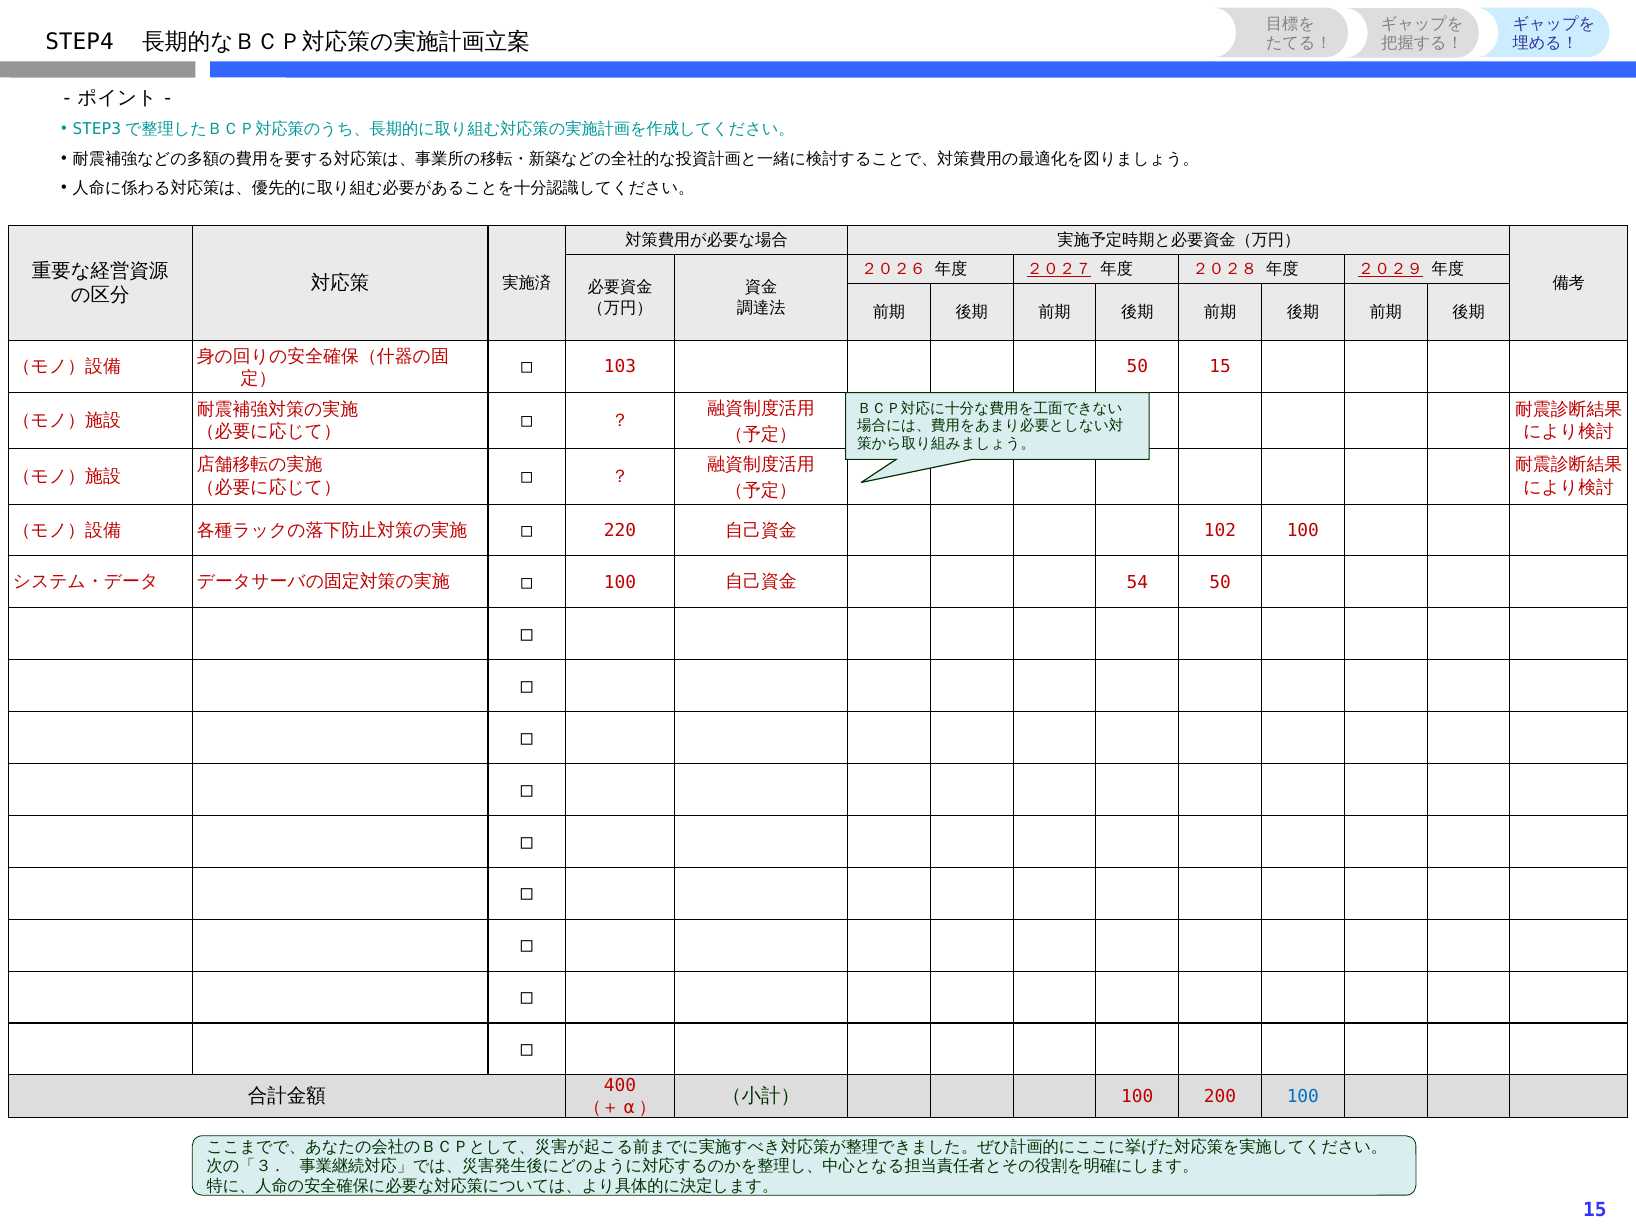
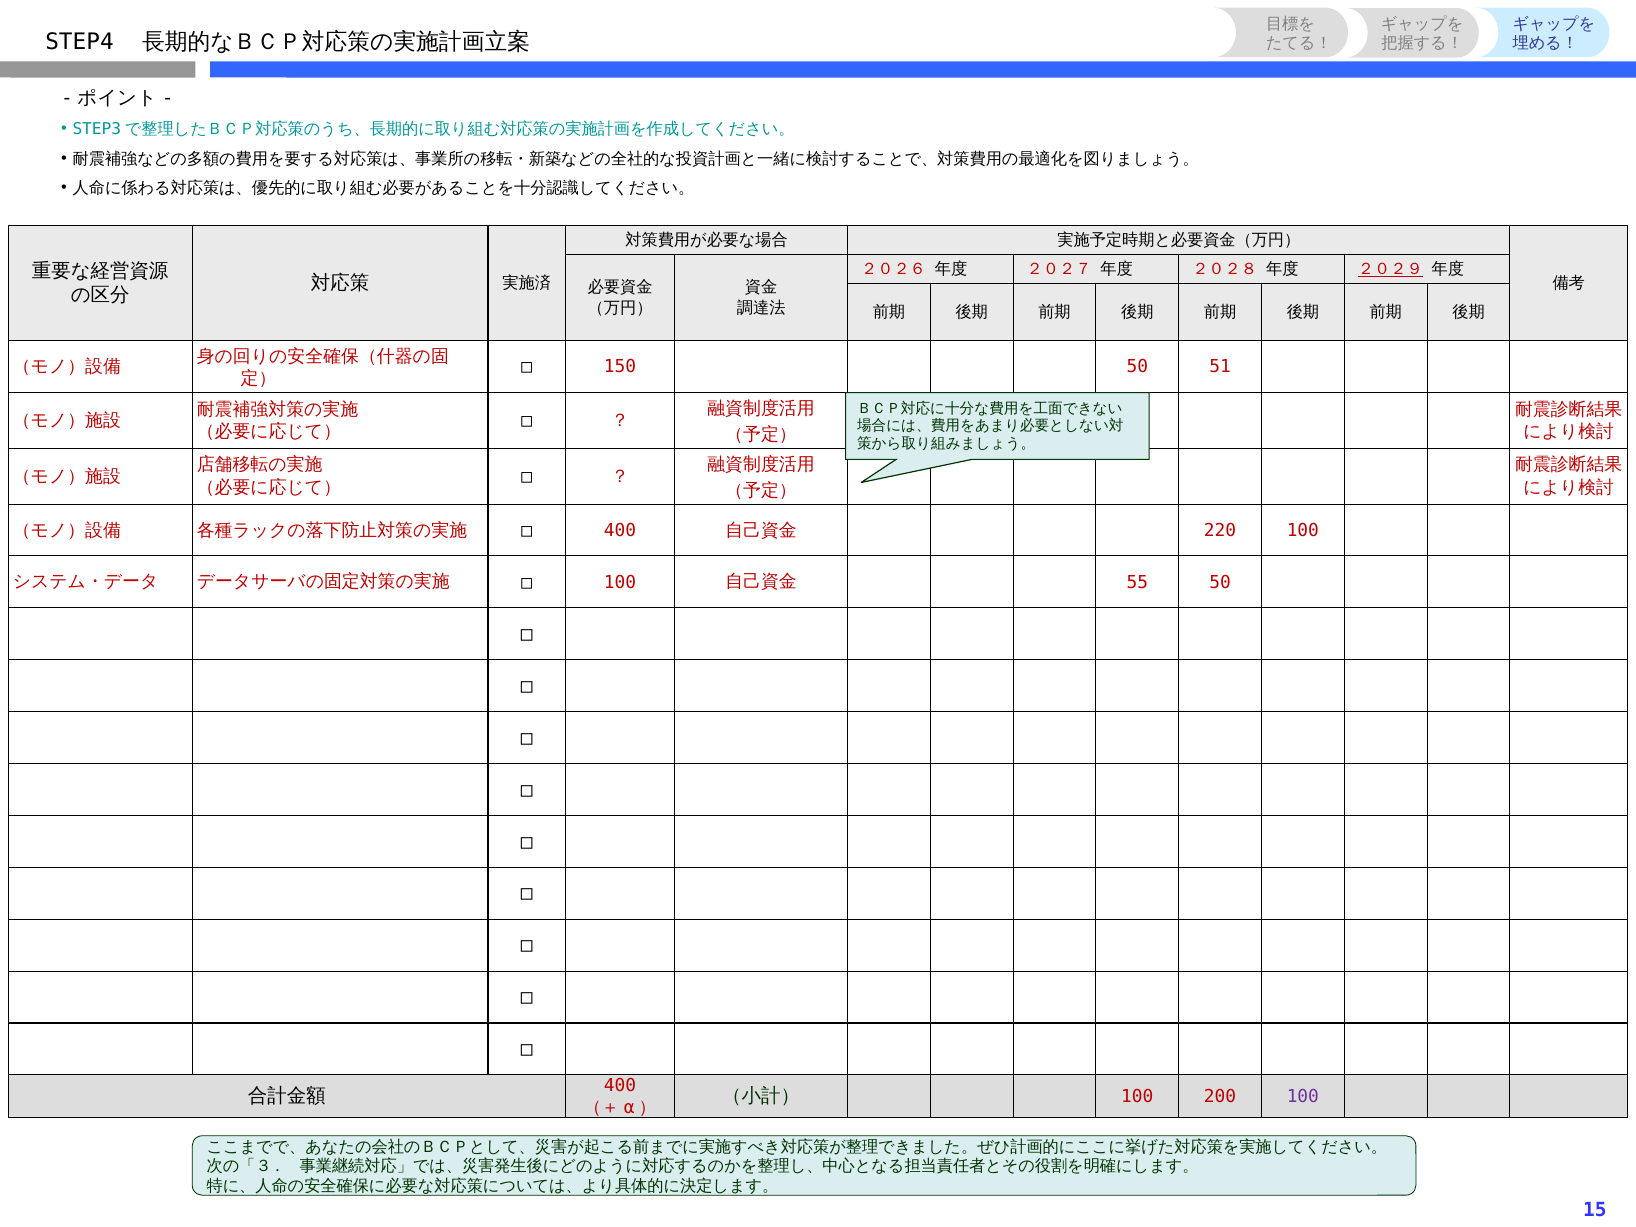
２０２７ underline: present -> none (1059, 269)
103: 103 -> 150 (620, 367)
50 15: 15 -> 51 (1220, 367)
220: 220 -> 400 (620, 530)
102: 102 -> 220 (1220, 530)
54: 54 -> 55 (1137, 582)
100 colour: blue -> purple (1303, 1097)
